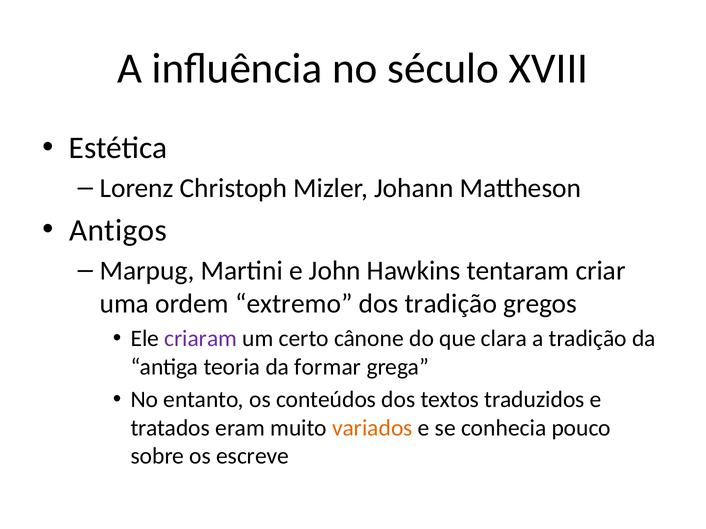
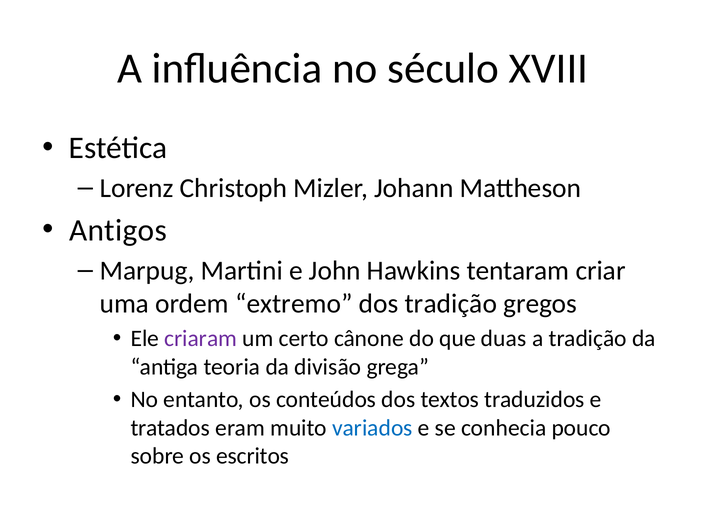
clara: clara -> duas (504, 339)
formar: formar -> divisão (328, 367)
variados colour: orange -> blue (372, 428)
escreve: escreve -> escritos (253, 457)
